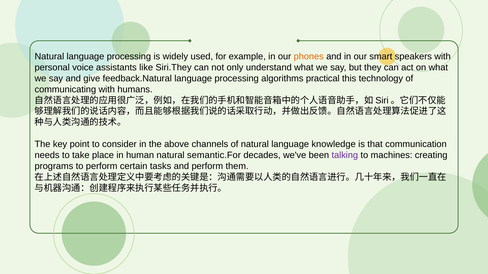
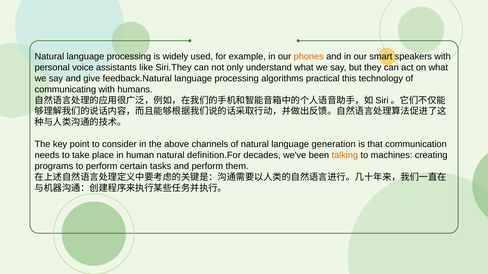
knowledge: knowledge -> generation (334, 144)
semantic.For: semantic.For -> definition.For (214, 155)
talking colour: purple -> orange (345, 155)
